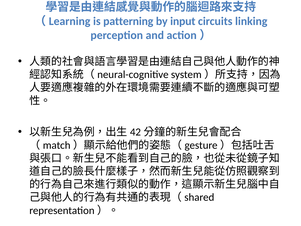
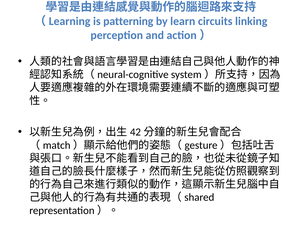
input: input -> learn (183, 21)
